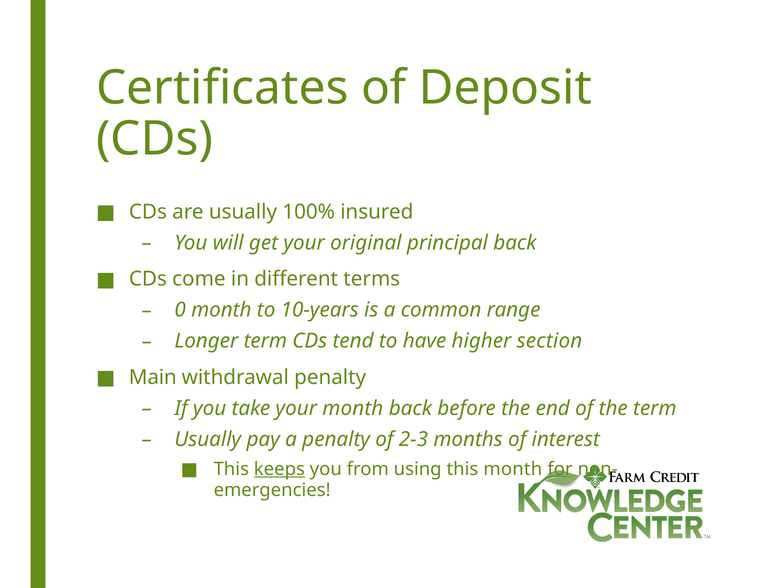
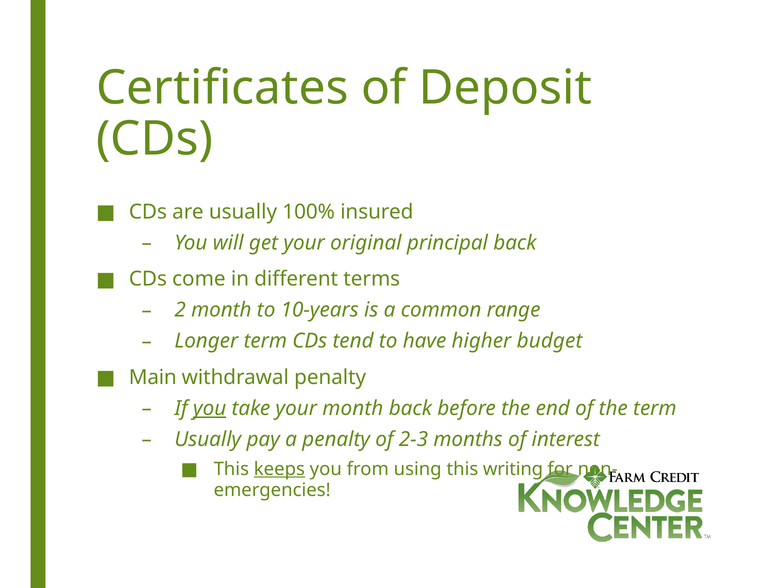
0: 0 -> 2 (180, 310)
section: section -> budget (550, 341)
you underline: none -> present (210, 408)
this month: month -> writing (513, 469)
